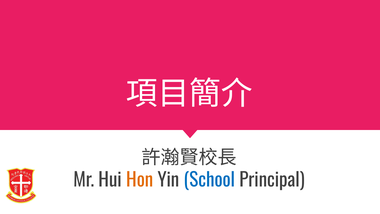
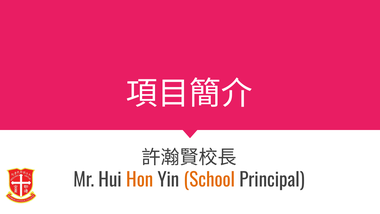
School colour: blue -> orange (209, 180)
